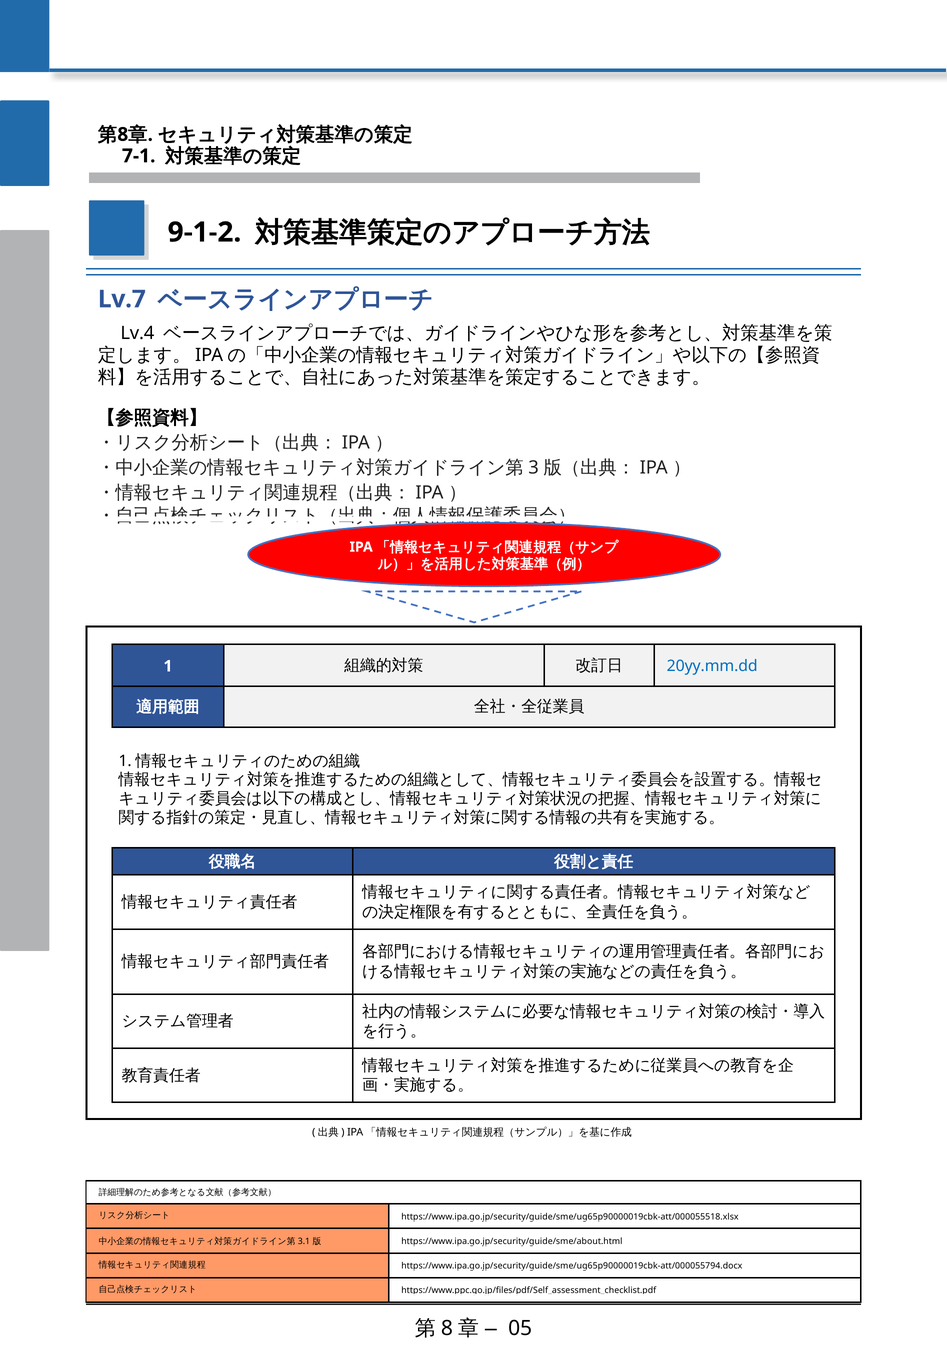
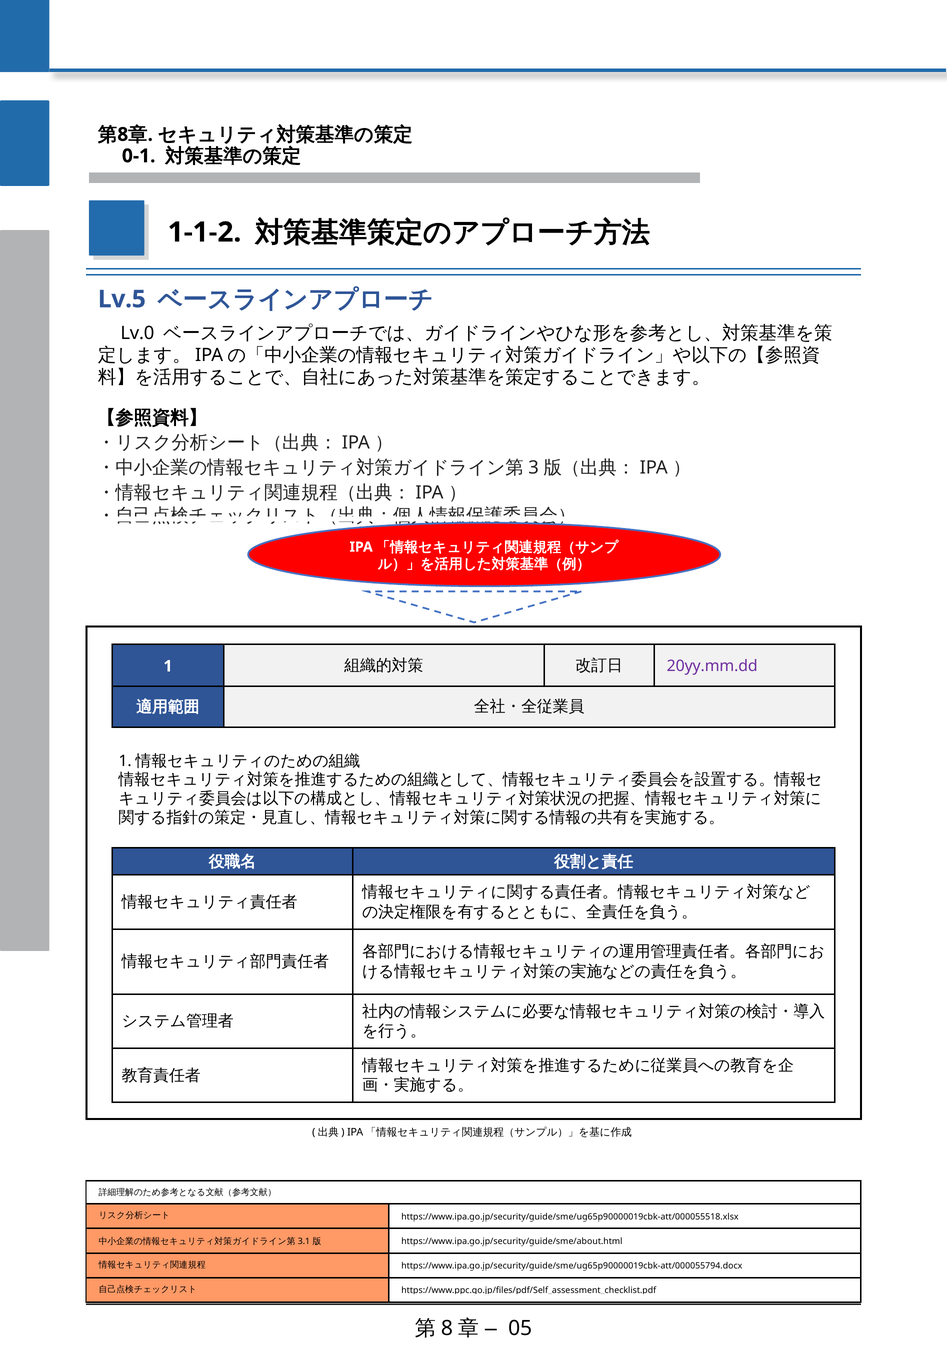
7-1: 7-1 -> 0-1 (139, 156)
9-1-2: 9-1-2 -> 1-1-2 (204, 232)
Lv.7: Lv.7 -> Lv.5 (122, 299)
Lv.4: Lv.4 -> Lv.0 (137, 333)
20yy.mm.dd colour: blue -> purple (712, 666)
